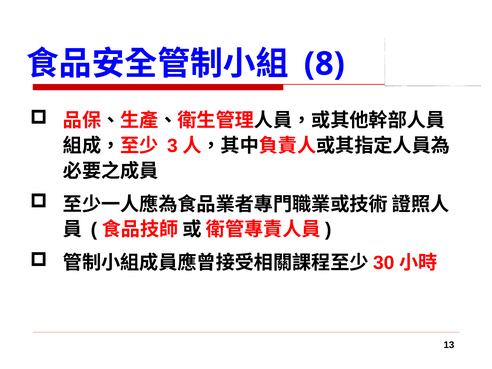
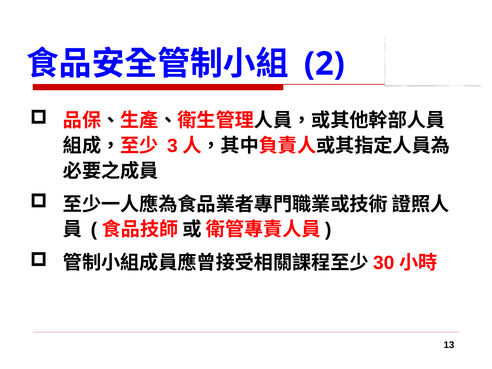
8: 8 -> 2 (324, 64)
